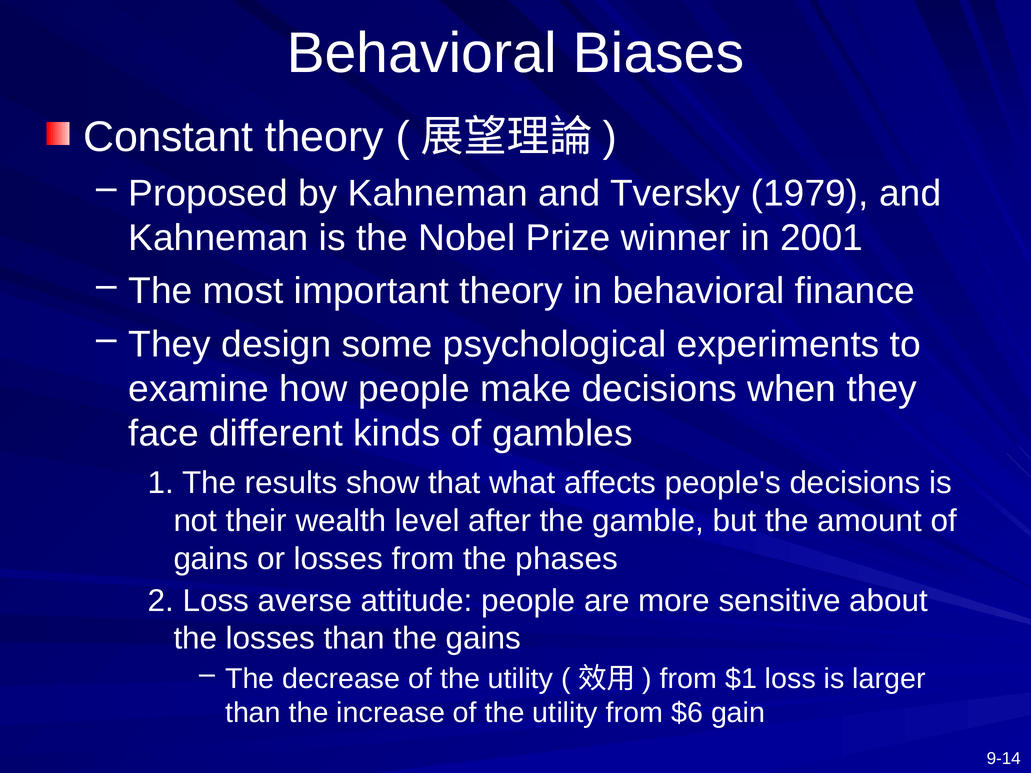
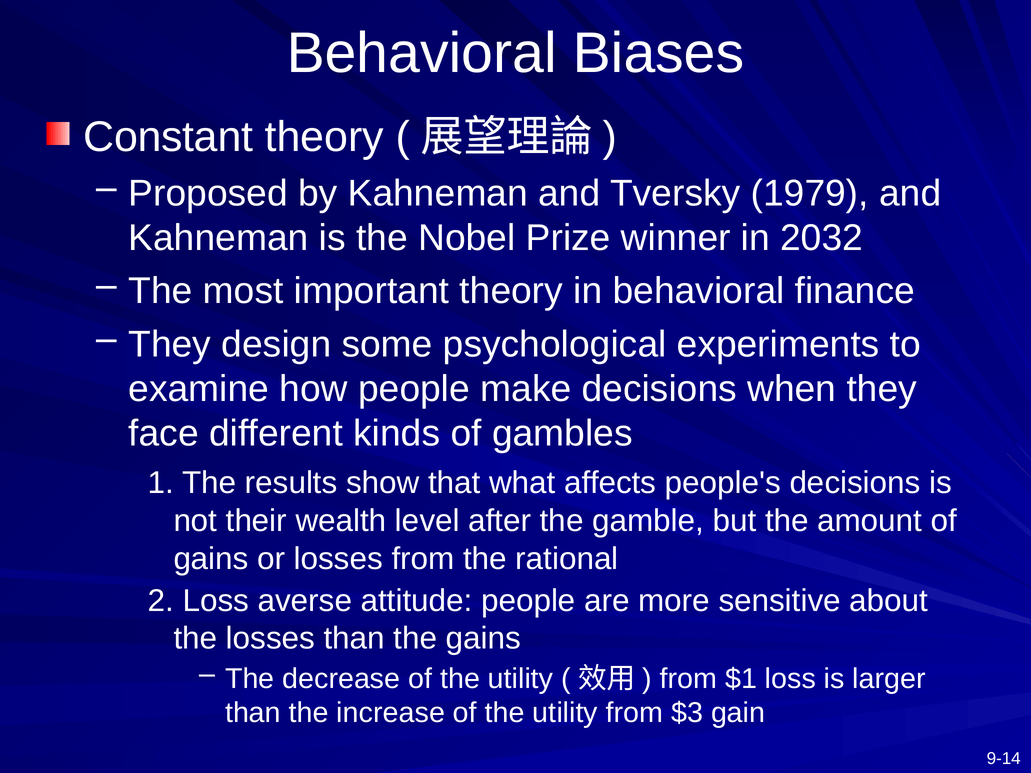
2001: 2001 -> 2032 (822, 238)
phases: phases -> rational (567, 559)
$6: $6 -> $3 (687, 713)
